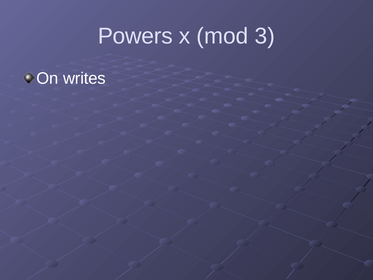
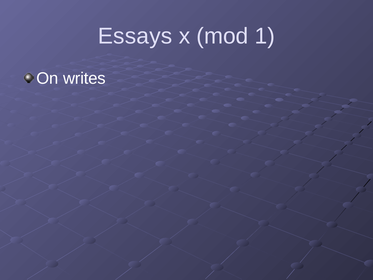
Powers: Powers -> Essays (135, 36)
3: 3 -> 1 (265, 36)
